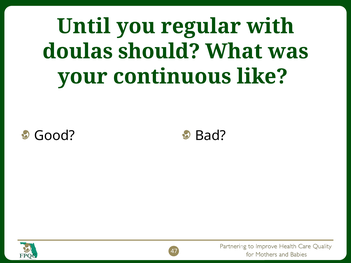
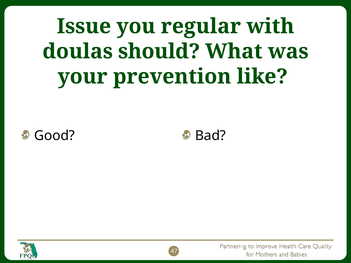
Until: Until -> Issue (84, 26)
continuous: continuous -> prevention (172, 77)
